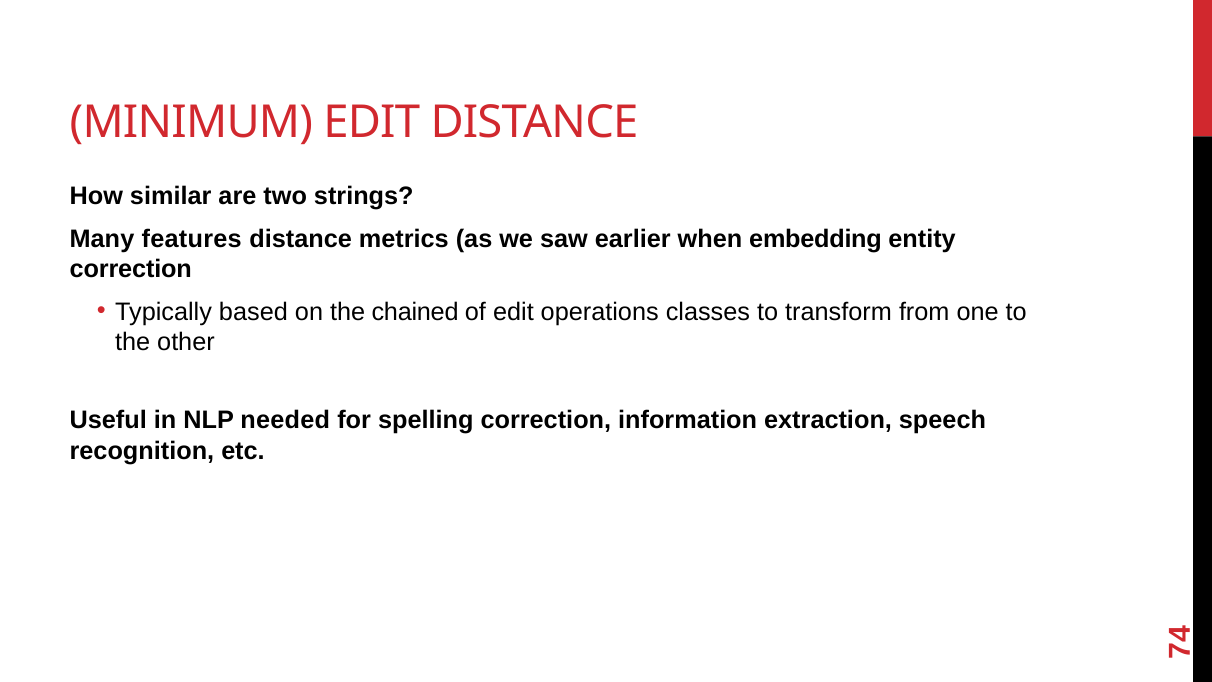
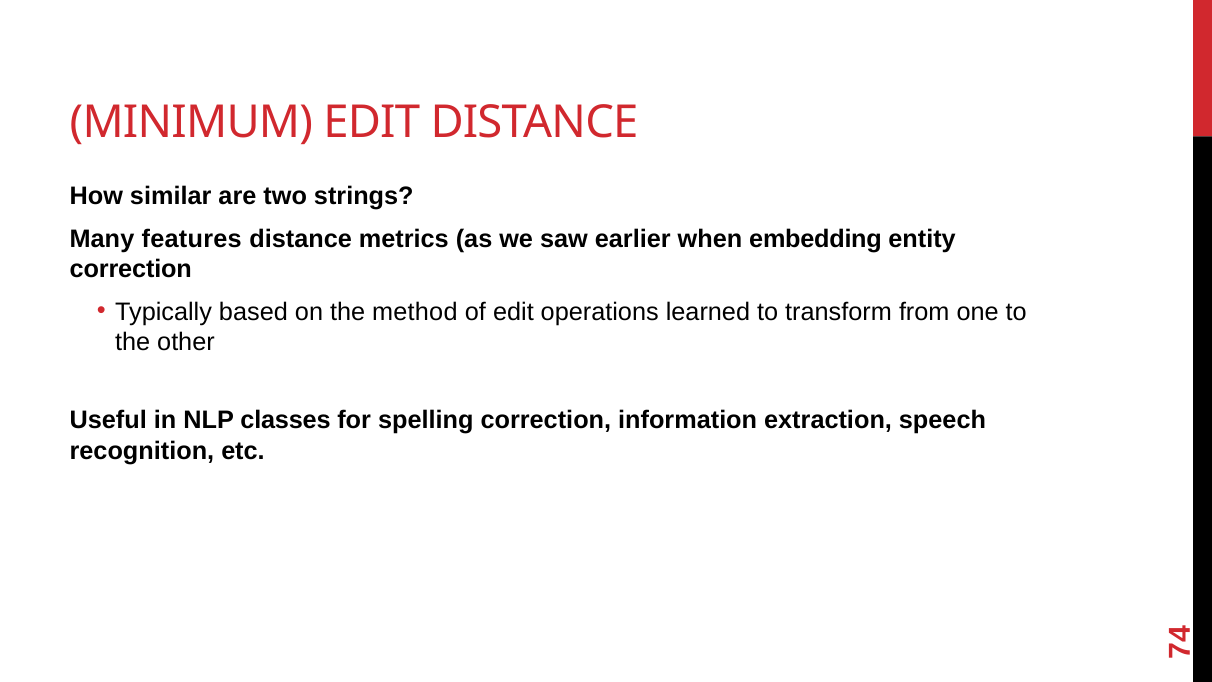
chained: chained -> method (415, 312)
classes: classes -> learned (708, 312)
needed: needed -> classes (285, 420)
